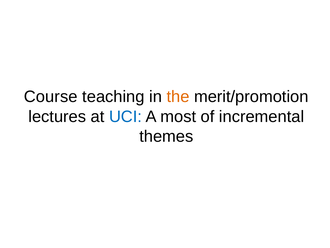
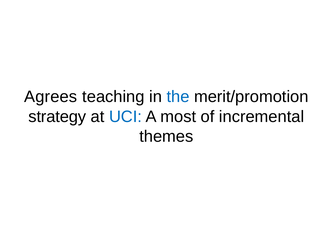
Course: Course -> Agrees (51, 97)
the colour: orange -> blue (178, 97)
lectures: lectures -> strategy (57, 116)
